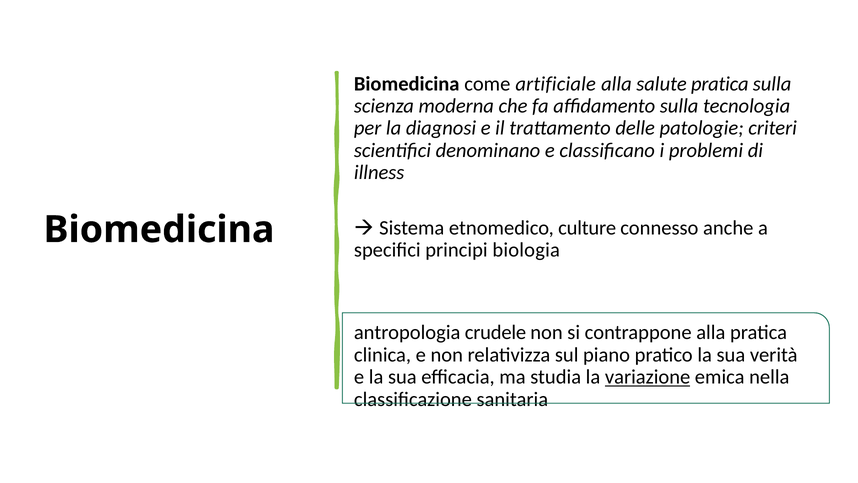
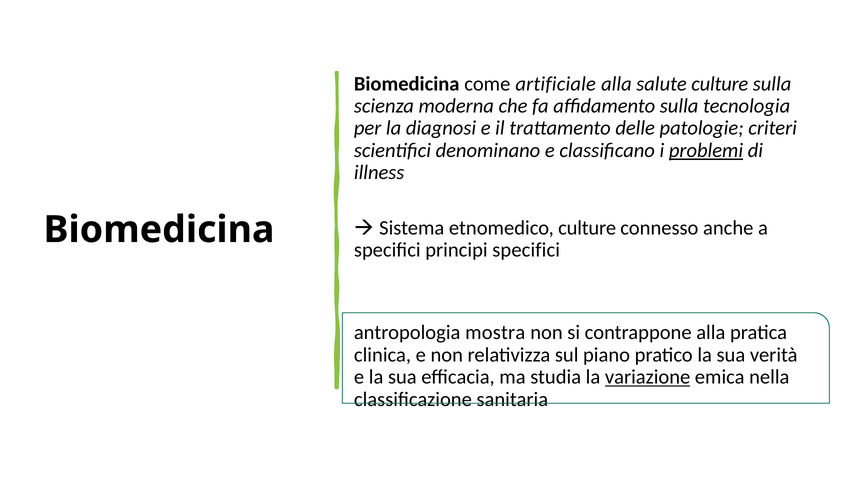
salute pratica: pratica -> culture (720, 84)
problemi underline: none -> present (706, 150)
principi biologia: biologia -> specifici (526, 250)
crudele: crudele -> mostra (495, 332)
